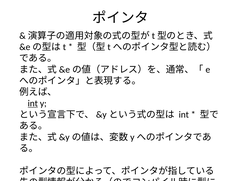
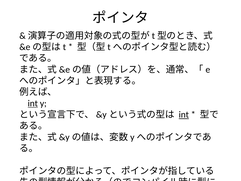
int underline: none -> present (184, 114)
